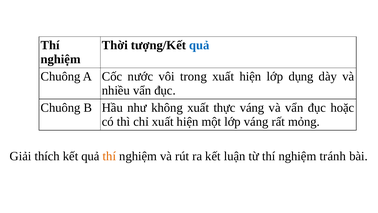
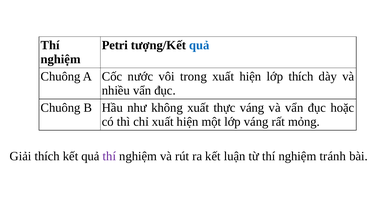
Thời: Thời -> Petri (115, 45)
lớp dụng: dụng -> thích (301, 76)
thí colour: orange -> purple (109, 156)
